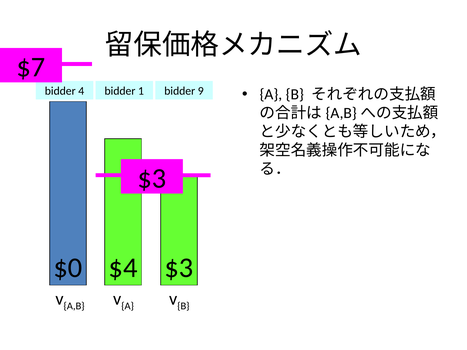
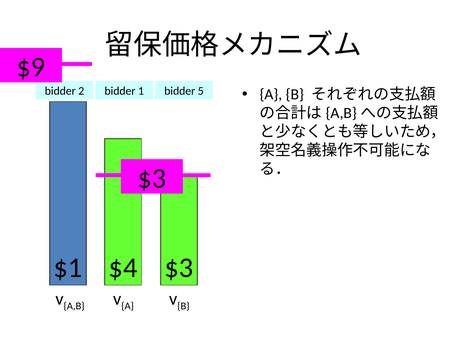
$7: $7 -> $9 (31, 67)
4: 4 -> 2 (81, 91)
9: 9 -> 5 (201, 91)
$0: $0 -> $1 (68, 268)
